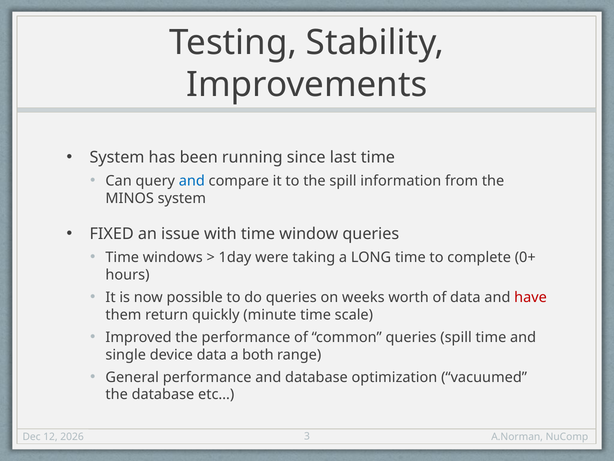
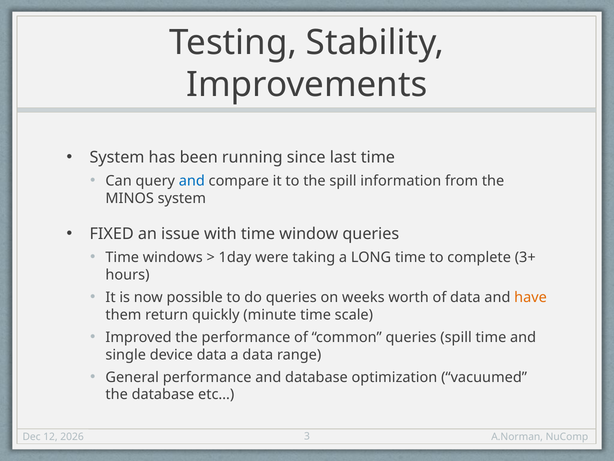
0+: 0+ -> 3+ (525, 257)
have colour: red -> orange (531, 297)
a both: both -> data (258, 354)
